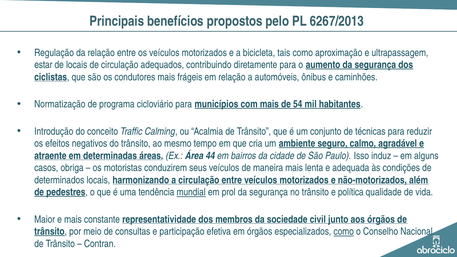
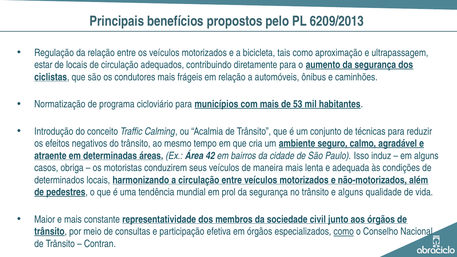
6267/2013: 6267/2013 -> 6209/2013 (337, 21)
54: 54 -> 53 (298, 104)
44: 44 -> 42 (210, 156)
mundial underline: present -> none (191, 192)
e política: política -> alguns (351, 192)
